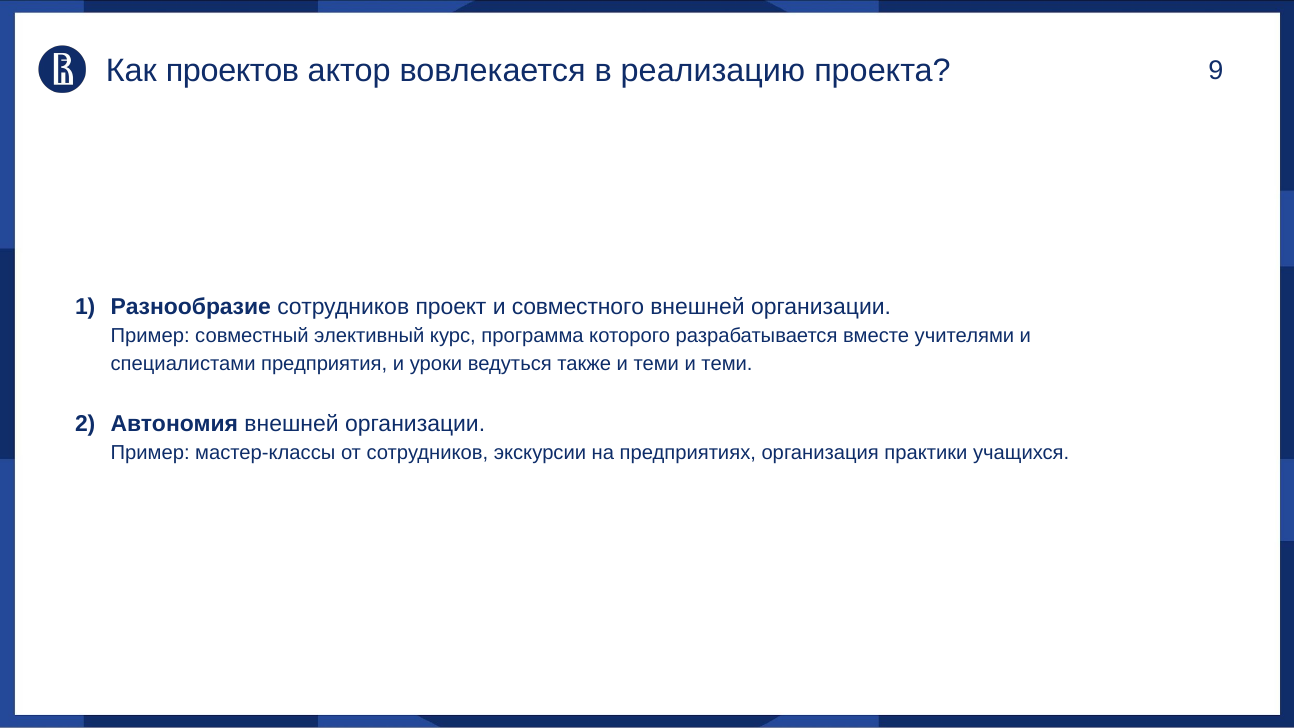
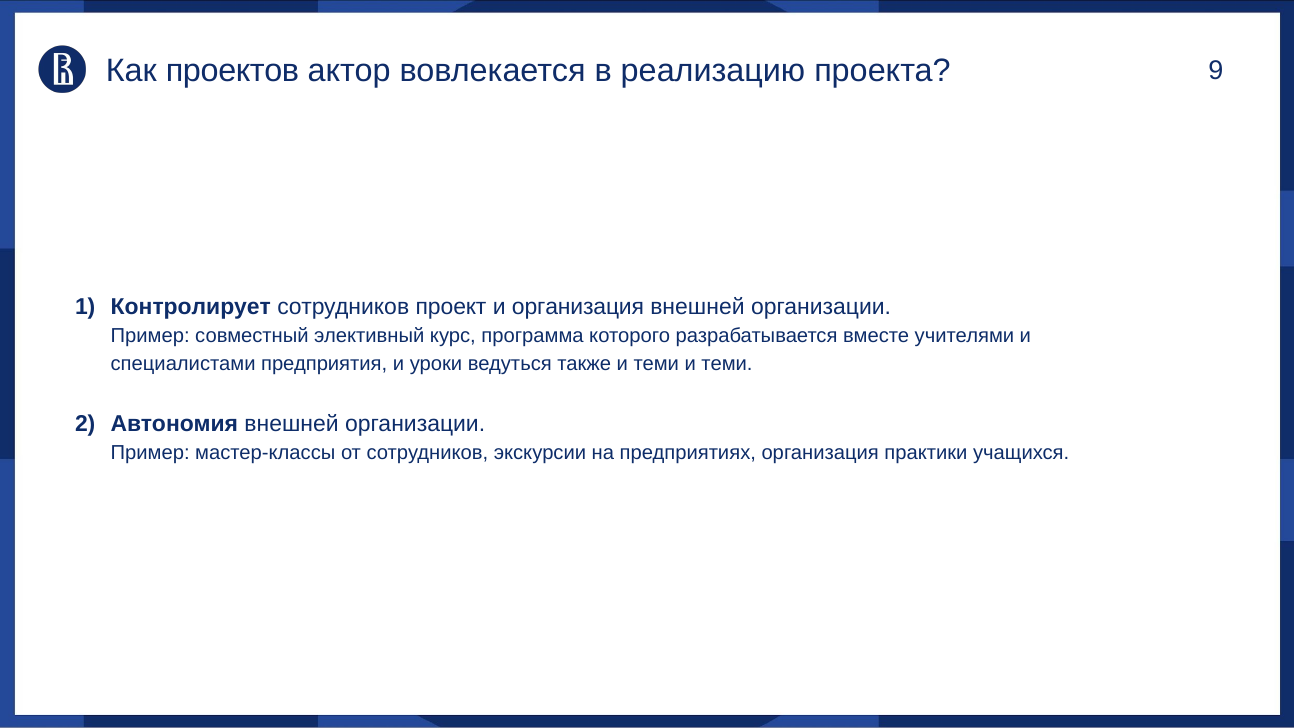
Разнообразие: Разнообразие -> Контролирует (191, 307)
и совместного: совместного -> организация (578, 307)
